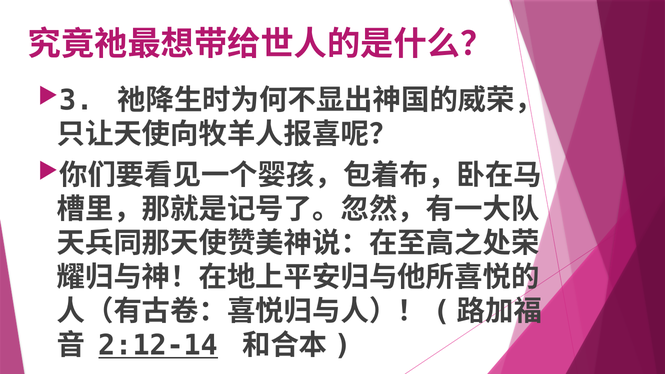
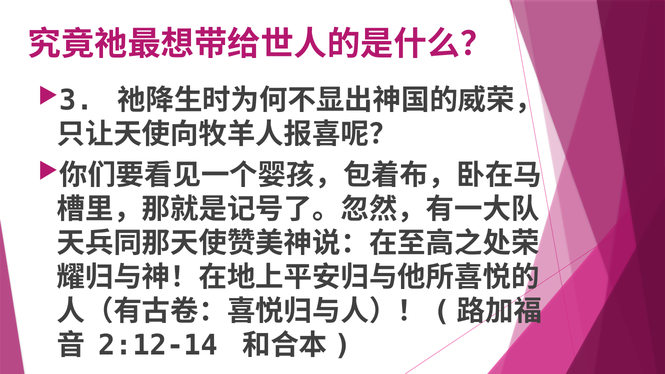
2:12-14 underline: present -> none (158, 346)
